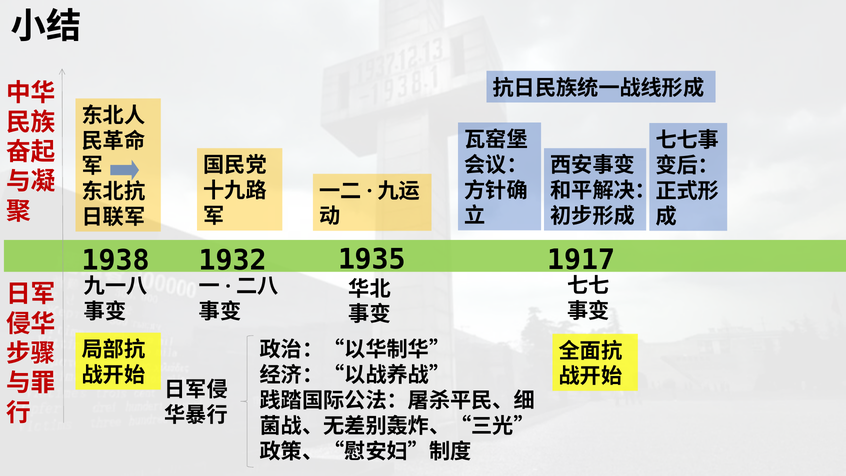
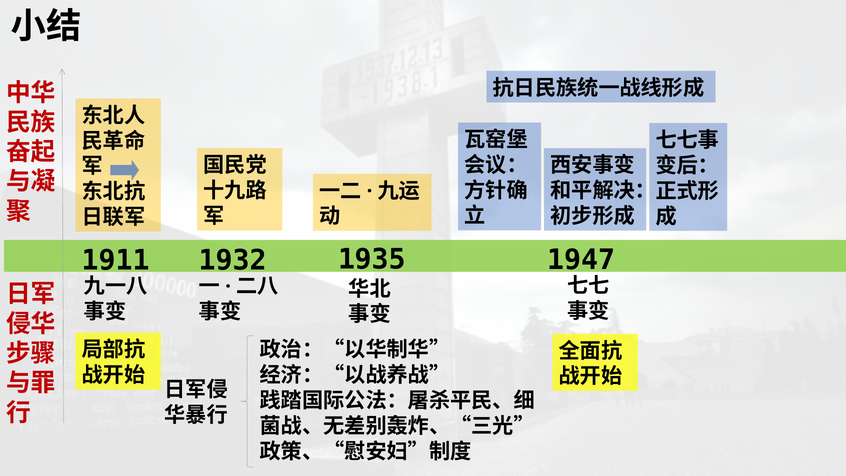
1938: 1938 -> 1911 (116, 260)
1917: 1917 -> 1947 (581, 260)
